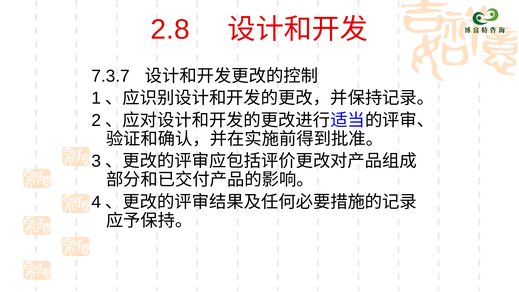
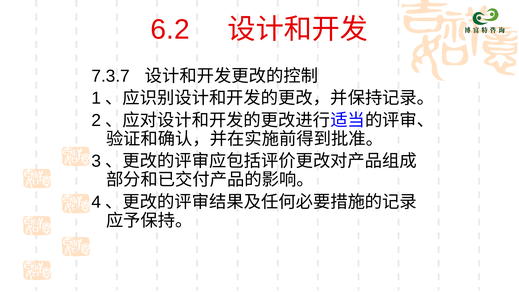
2.8: 2.8 -> 6.2 (170, 30)
